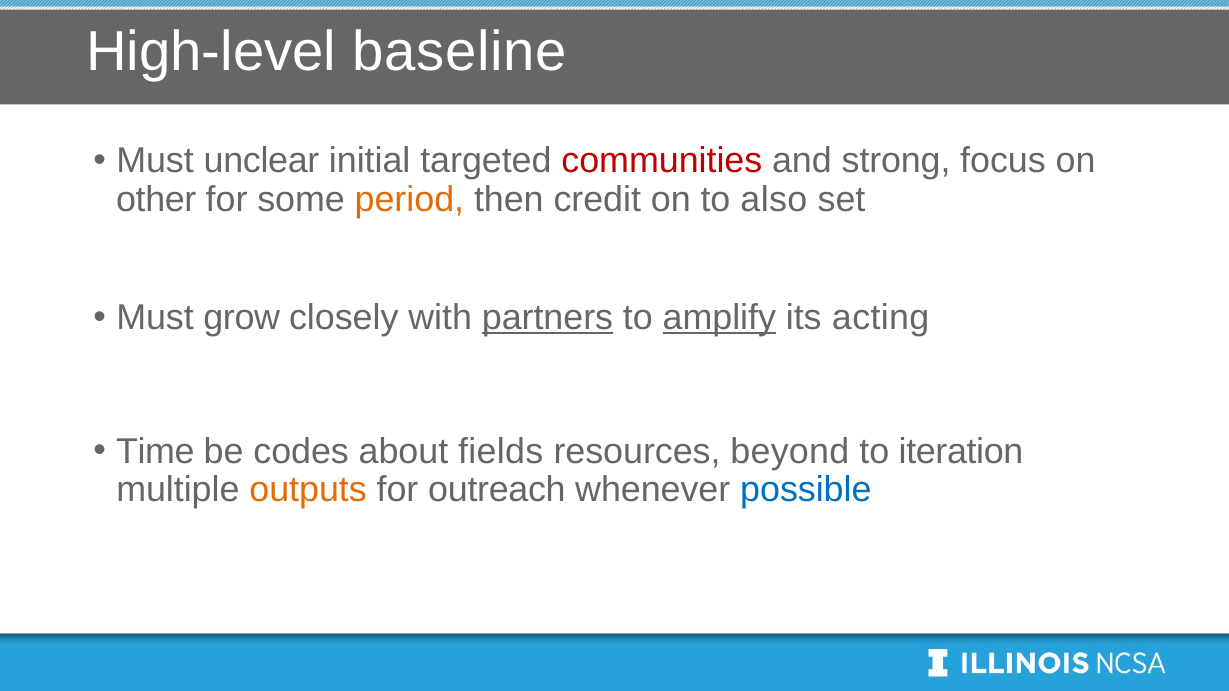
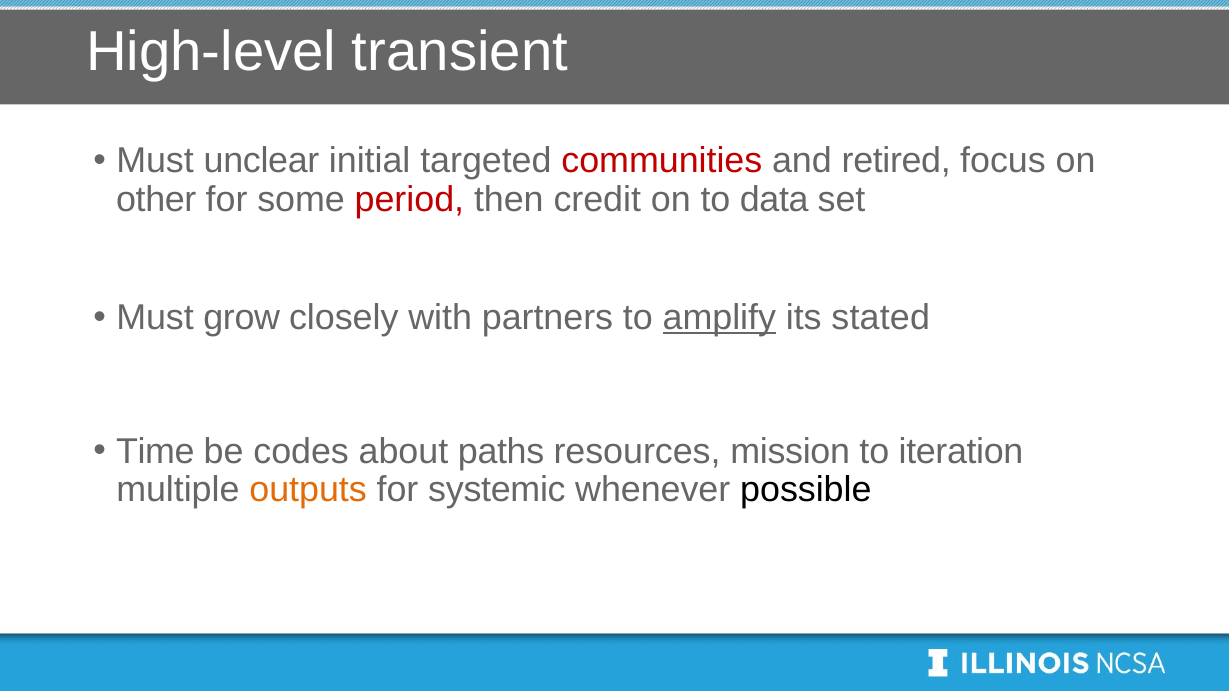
baseline: baseline -> transient (460, 52)
strong: strong -> retired (896, 161)
period colour: orange -> red (409, 199)
also: also -> data (774, 199)
partners underline: present -> none (547, 318)
acting: acting -> stated (881, 318)
fields: fields -> paths (501, 452)
beyond: beyond -> mission (790, 452)
outreach: outreach -> systemic (497, 490)
possible colour: blue -> black (806, 490)
